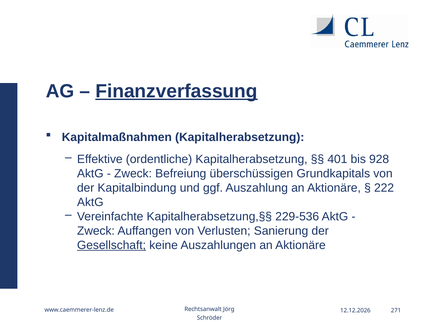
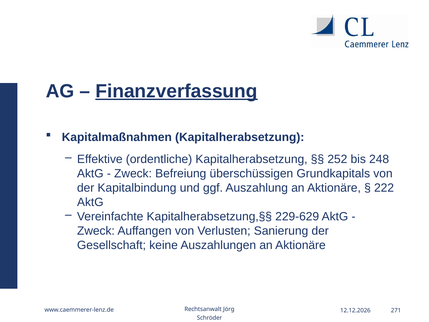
401: 401 -> 252 (337, 159)
928: 928 -> 248 (379, 159)
229-536: 229-536 -> 229-629 (297, 216)
Gesellschaft underline: present -> none (112, 245)
